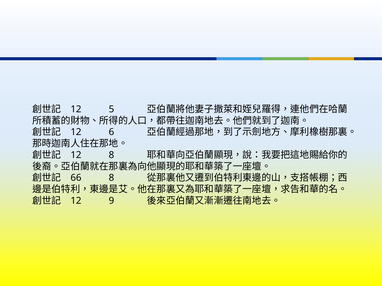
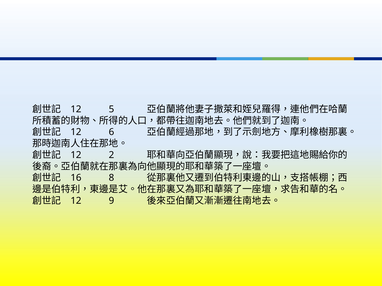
12 8: 8 -> 2 (111, 155)
66: 66 -> 16 (76, 178)
